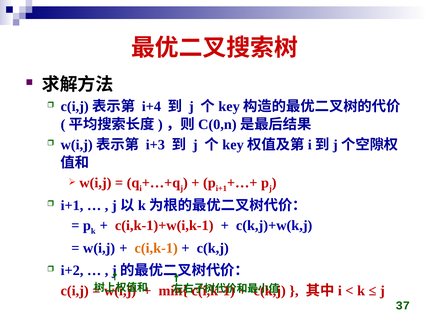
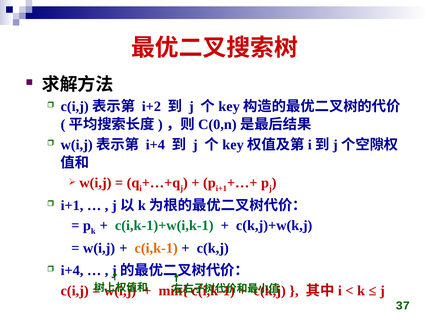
i+4: i+4 -> i+2 (151, 107)
i+3: i+3 -> i+4 (155, 145)
c(i,k-1)+w(i,k-1 colour: red -> green (164, 226)
i+2: i+2 -> i+4 (72, 271)
